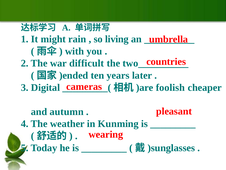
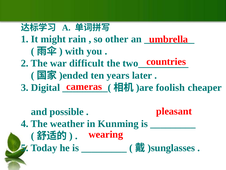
living: living -> other (117, 39)
autumn: autumn -> possible (67, 111)
